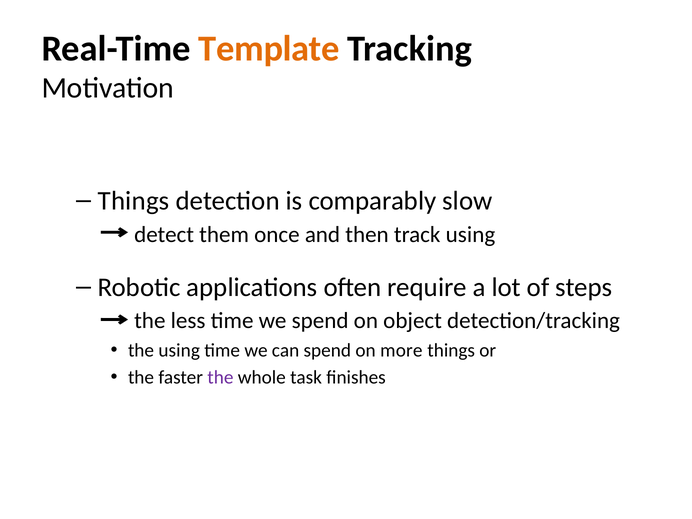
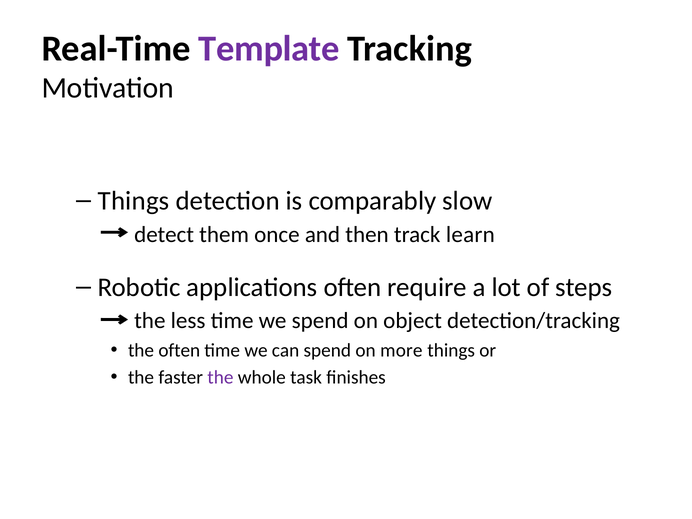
Template colour: orange -> purple (269, 49)
track using: using -> learn (470, 235)
the using: using -> often (179, 351)
